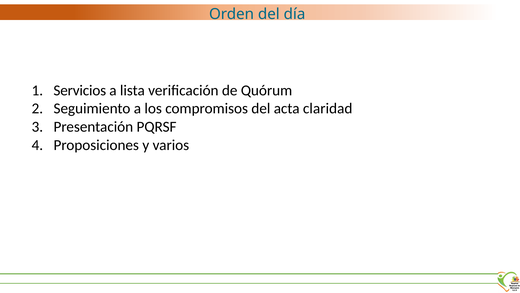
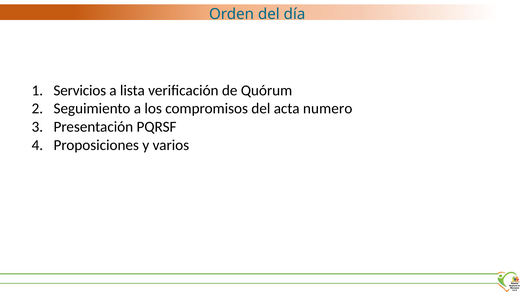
claridad: claridad -> numero (328, 108)
